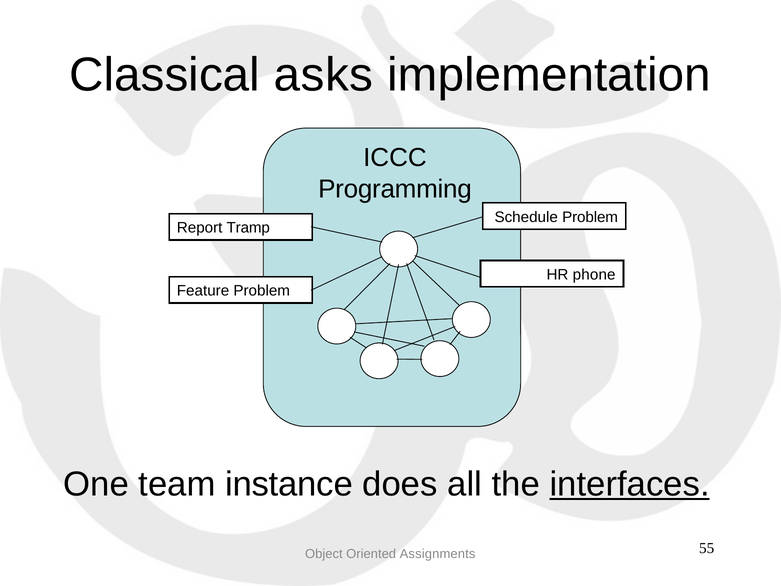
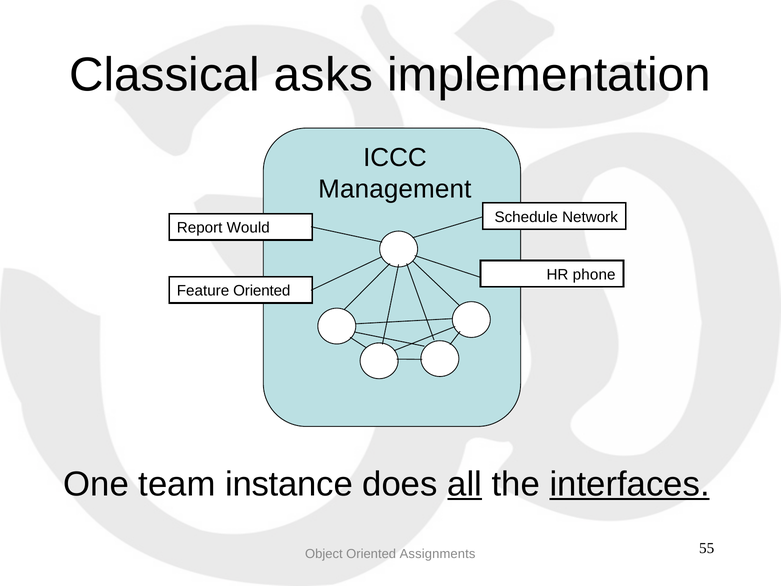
Programming: Programming -> Management (395, 189)
Schedule Problem: Problem -> Network (590, 217)
Tramp: Tramp -> Would (248, 228)
Feature Problem: Problem -> Oriented (262, 291)
all underline: none -> present (465, 484)
